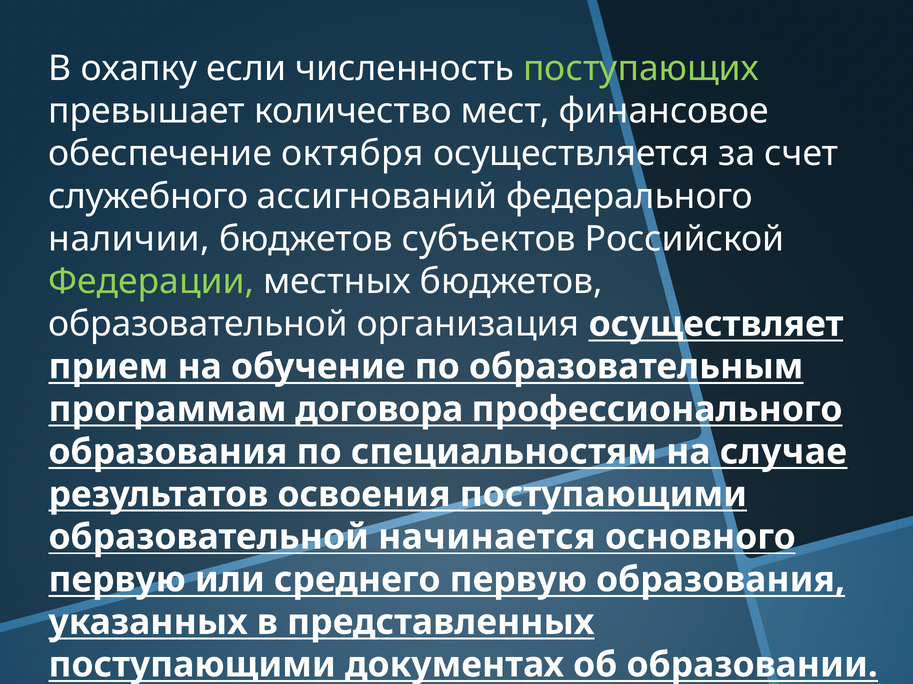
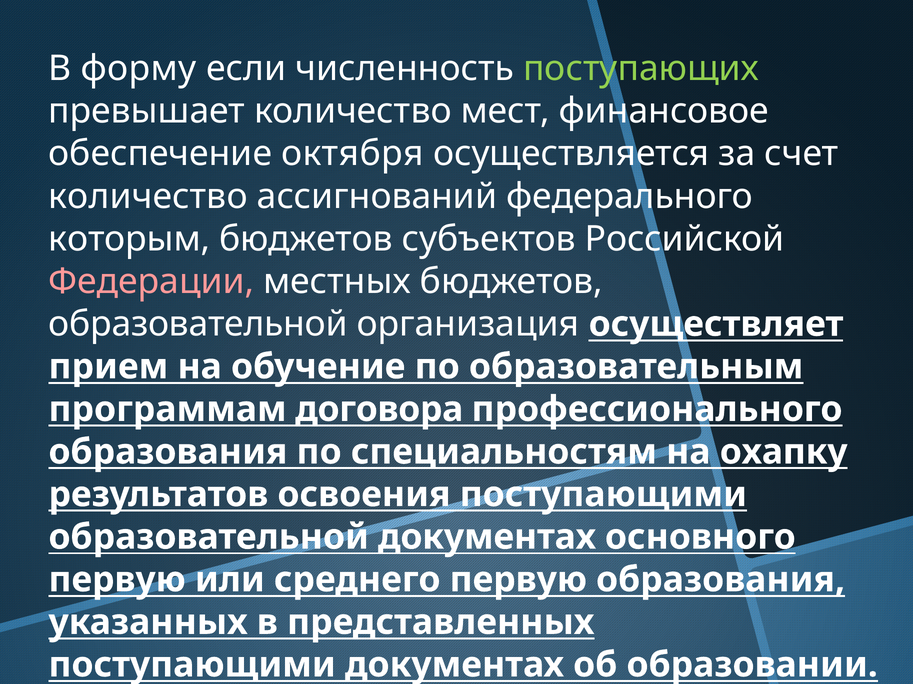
охапку: охапку -> форму (139, 69)
служебного: служебного -> количество (148, 197)
наличии: наличии -> которым (129, 239)
Федерации colour: light green -> pink (151, 282)
случае: случае -> охапку (784, 452)
образовательной начинается: начинается -> документах (487, 538)
